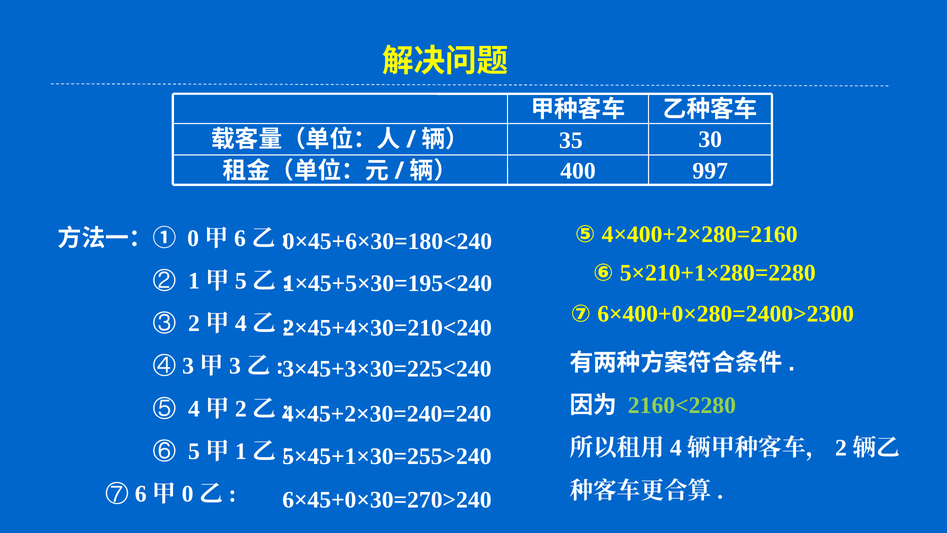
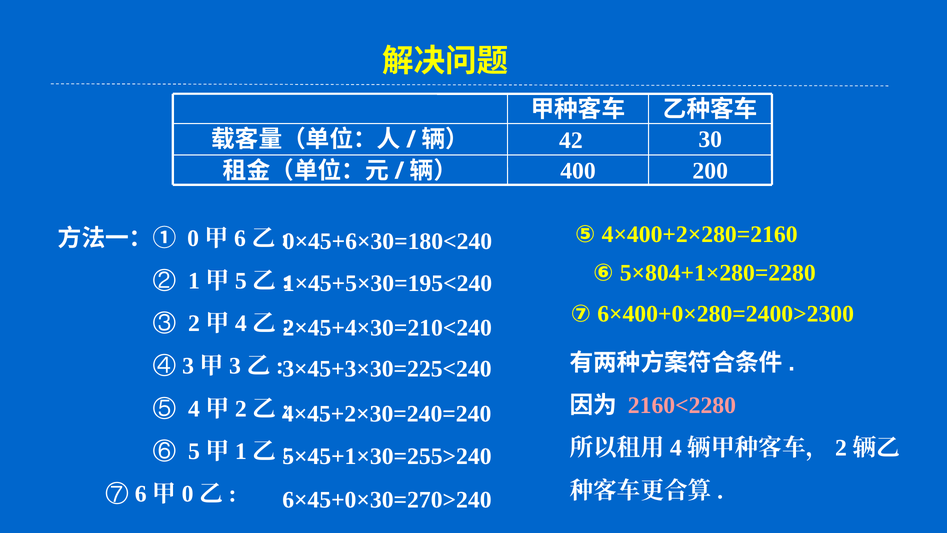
35: 35 -> 42 (571, 140)
997: 997 -> 200 (710, 171)
5×210+1×280=2280: 5×210+1×280=2280 -> 5×804+1×280=2280 (718, 273)
2160<2280 colour: light green -> pink (682, 405)
